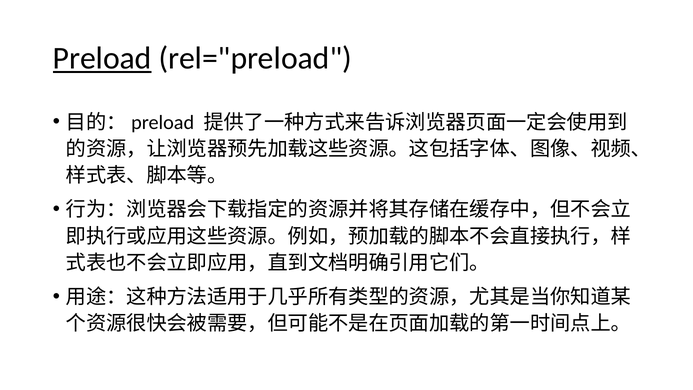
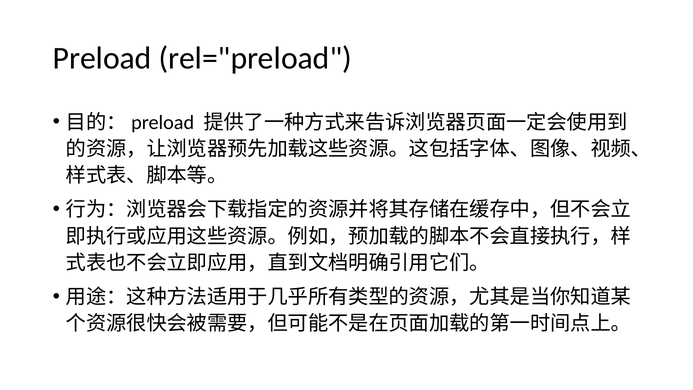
Preload underline: present -> none (102, 58)
